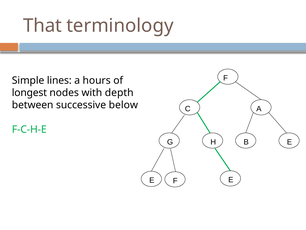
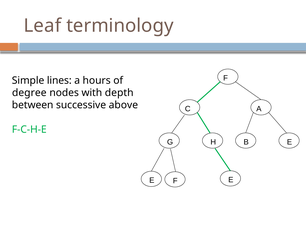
That: That -> Leaf (42, 26)
longest: longest -> degree (29, 93)
below: below -> above (123, 105)
